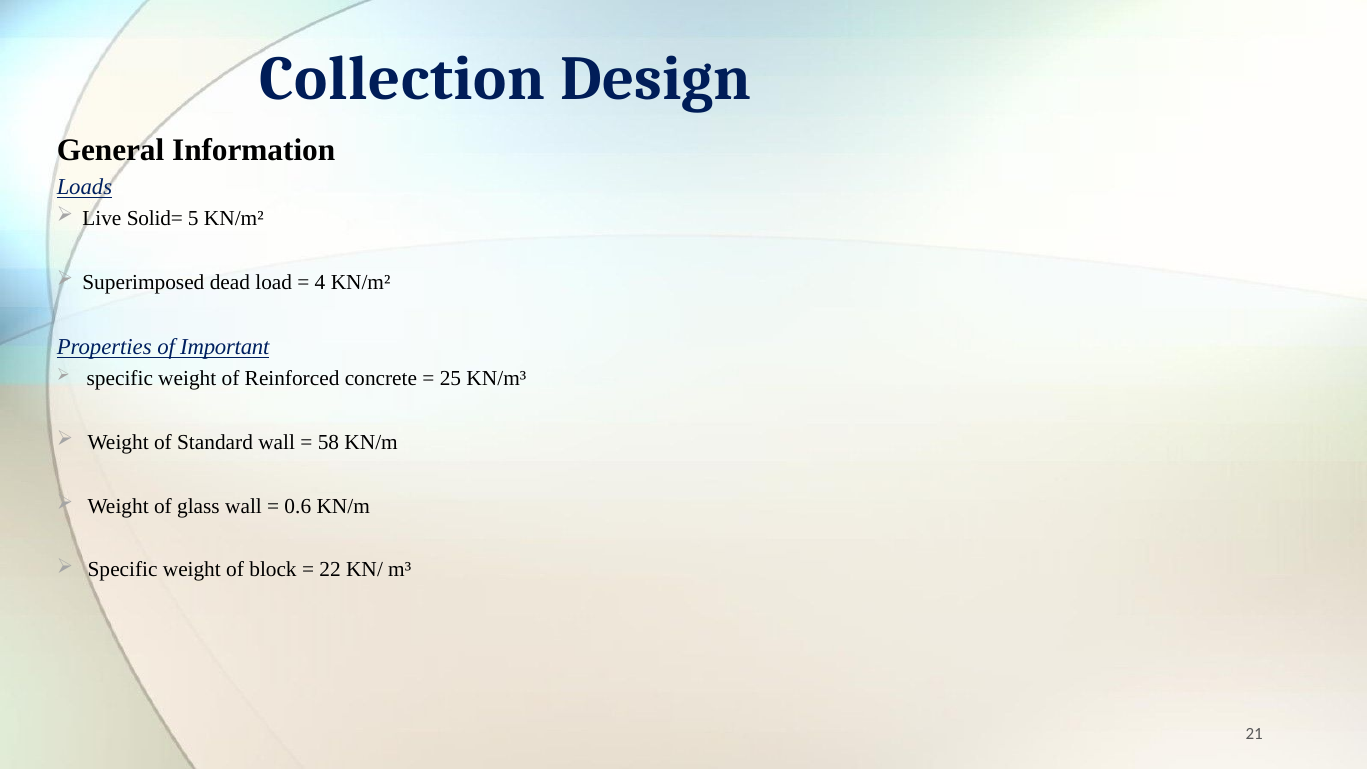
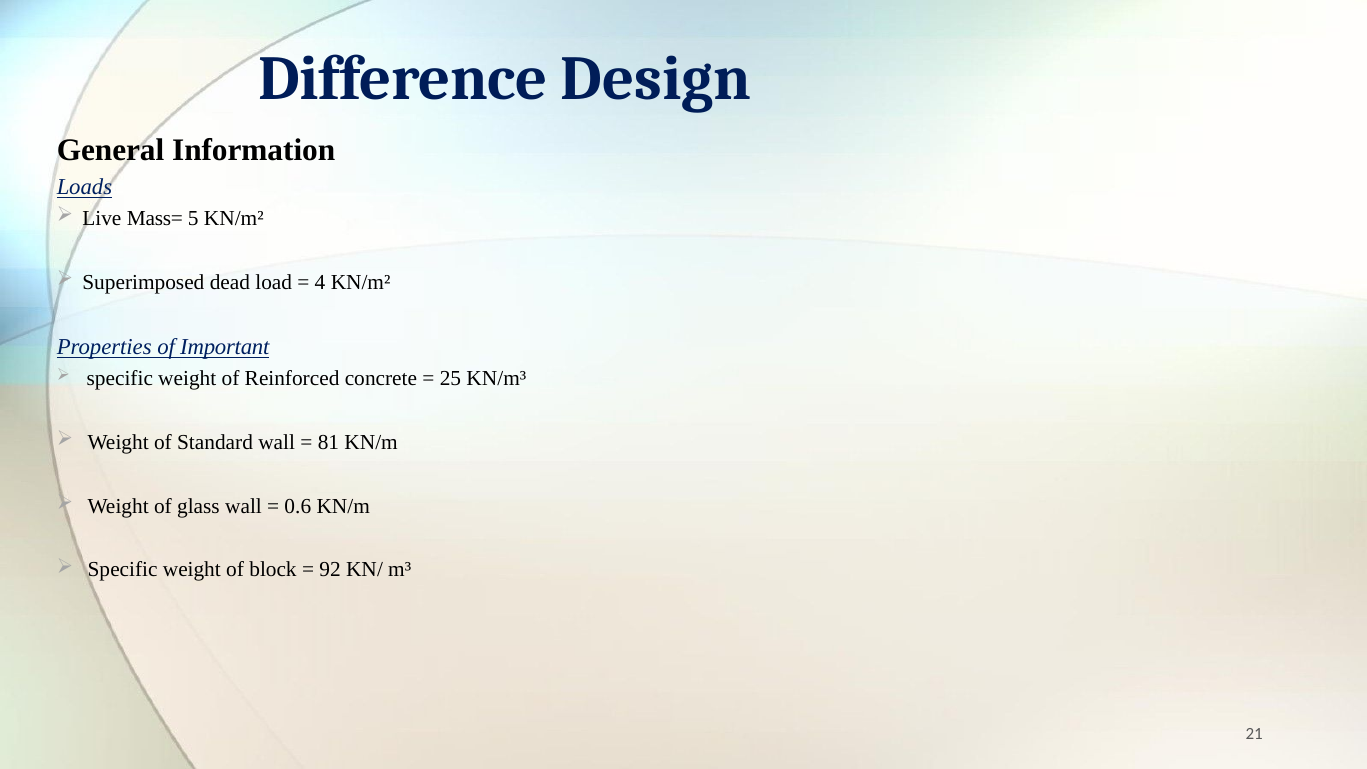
Collection: Collection -> Difference (403, 79)
Solid=: Solid= -> Mass= (155, 218)
58: 58 -> 81 (328, 442)
22: 22 -> 92 (330, 570)
